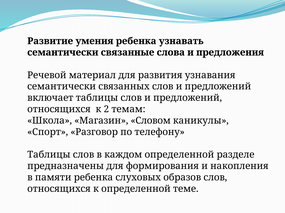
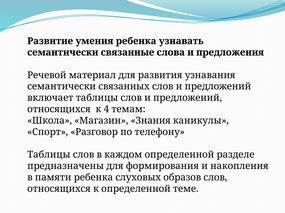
2: 2 -> 4 (106, 110)
Словом: Словом -> Знания (151, 121)
